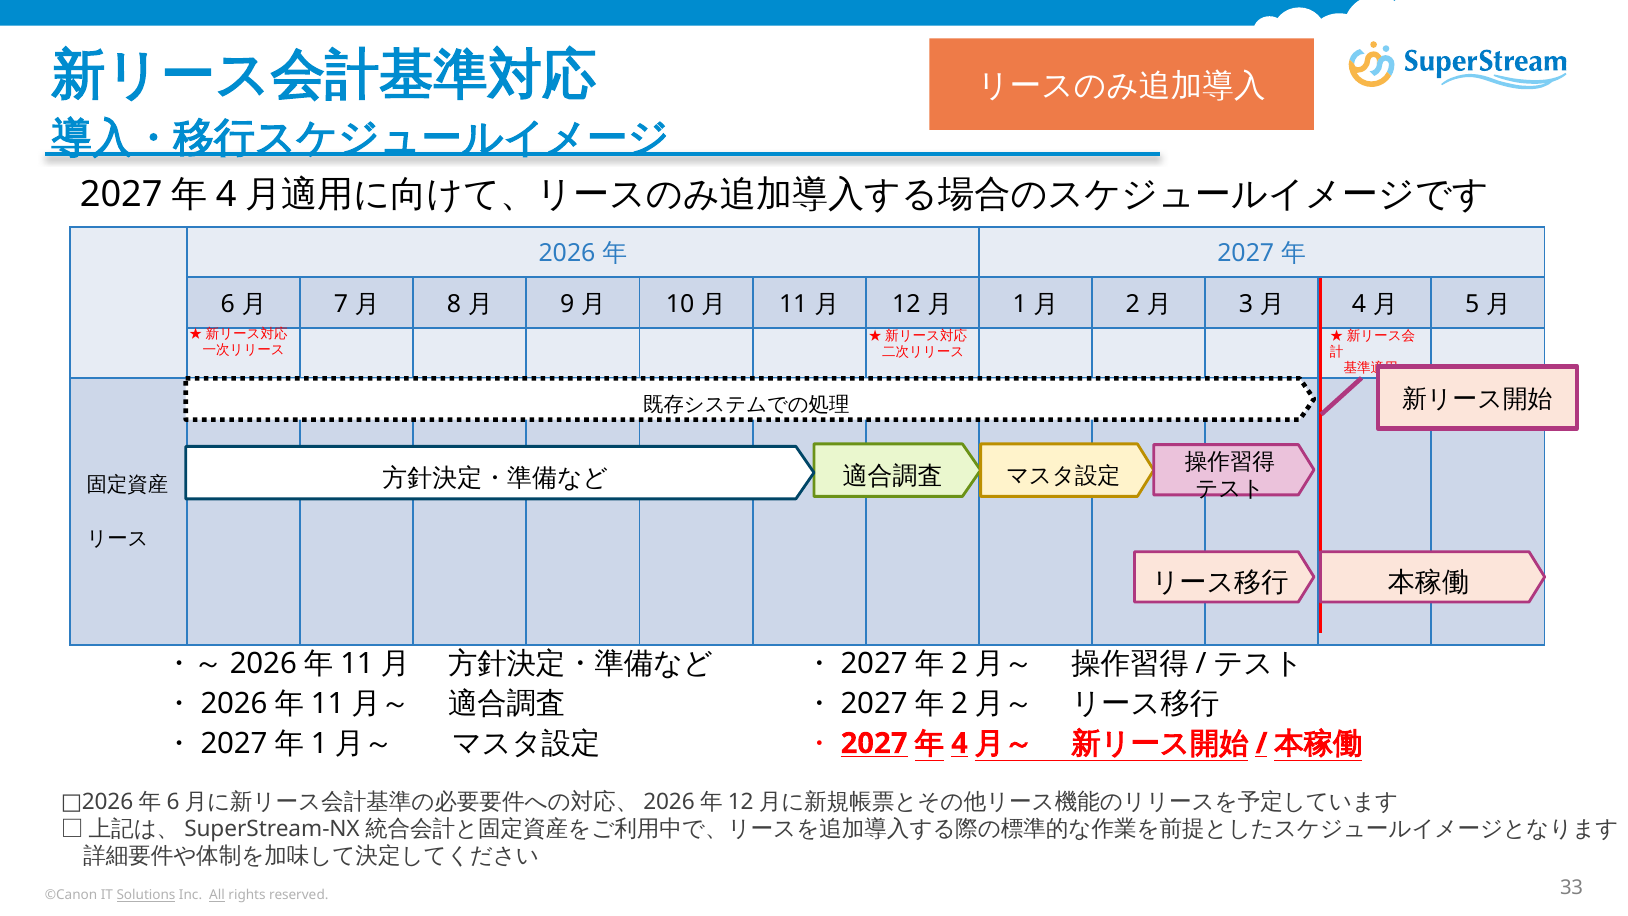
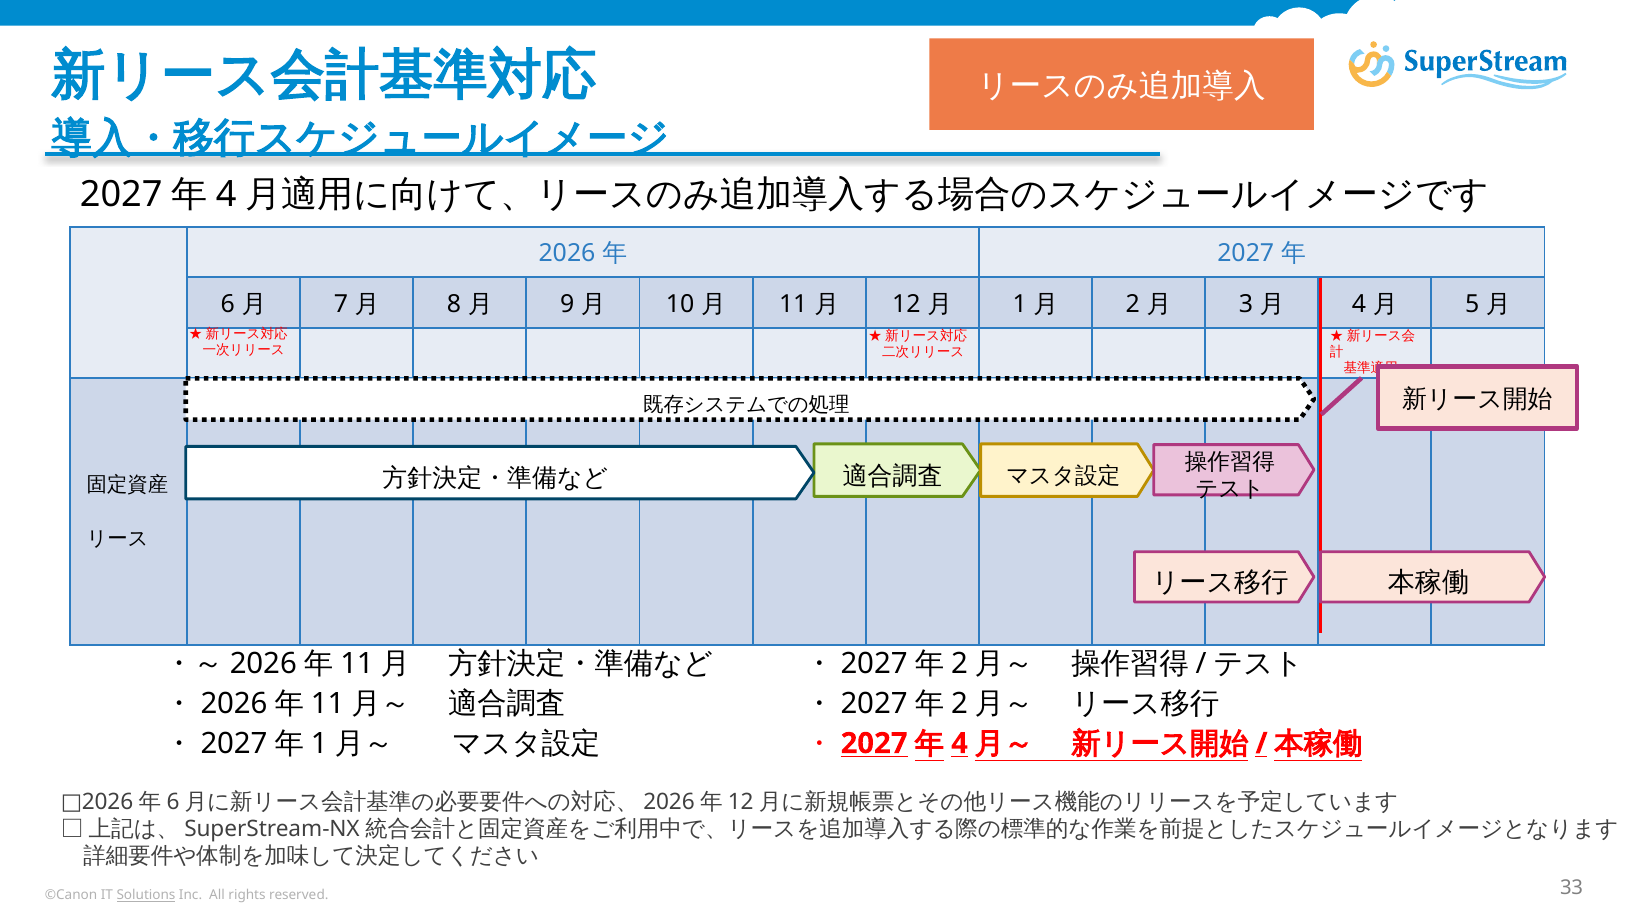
All underline: present -> none (217, 895)
